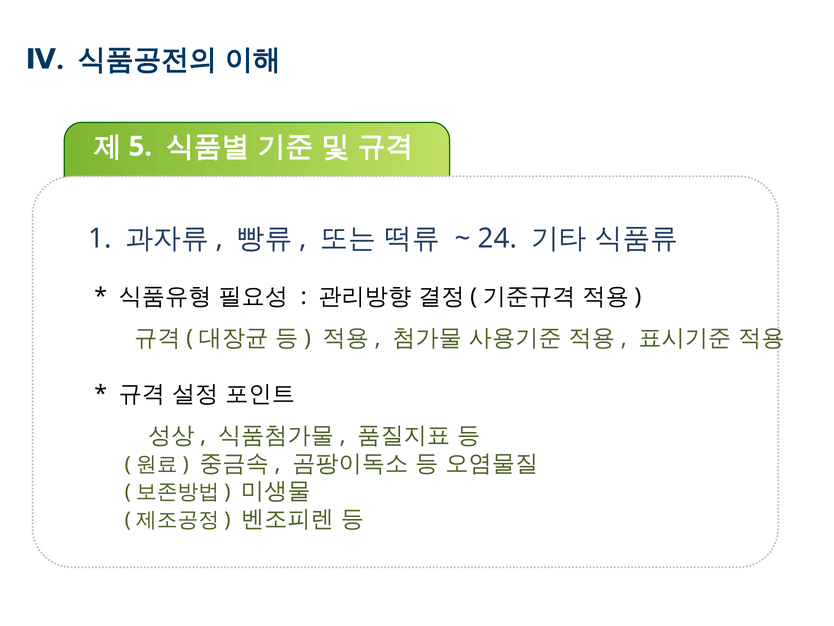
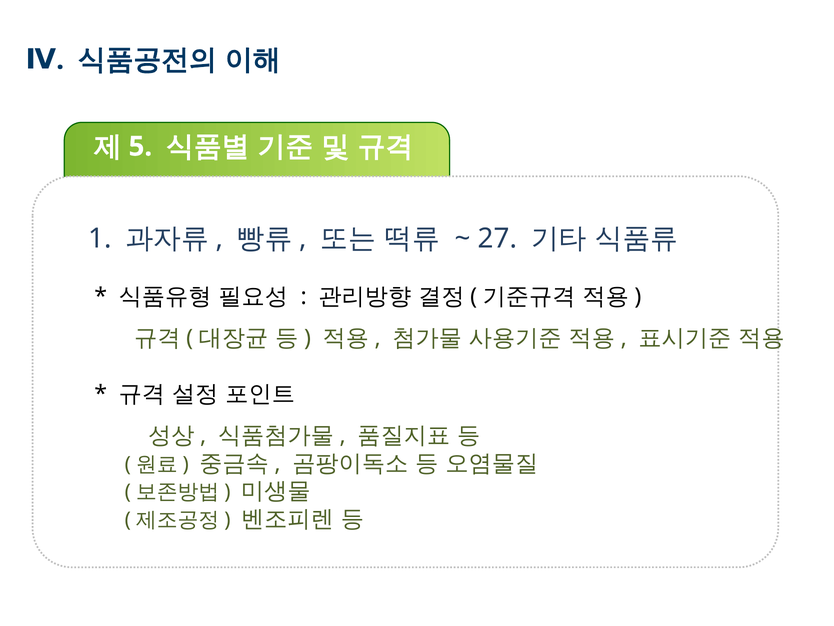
24: 24 -> 27 (498, 238)
